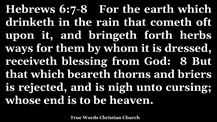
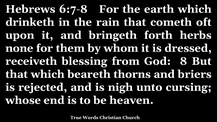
ways: ways -> none (19, 48)
